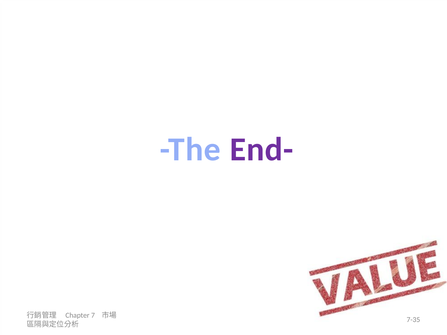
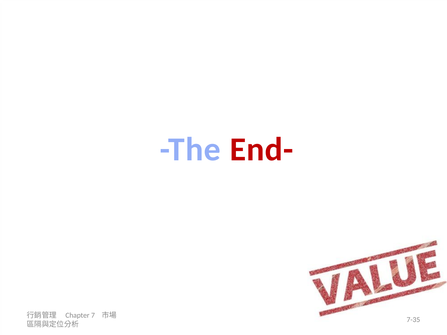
End- colour: purple -> red (262, 150)
